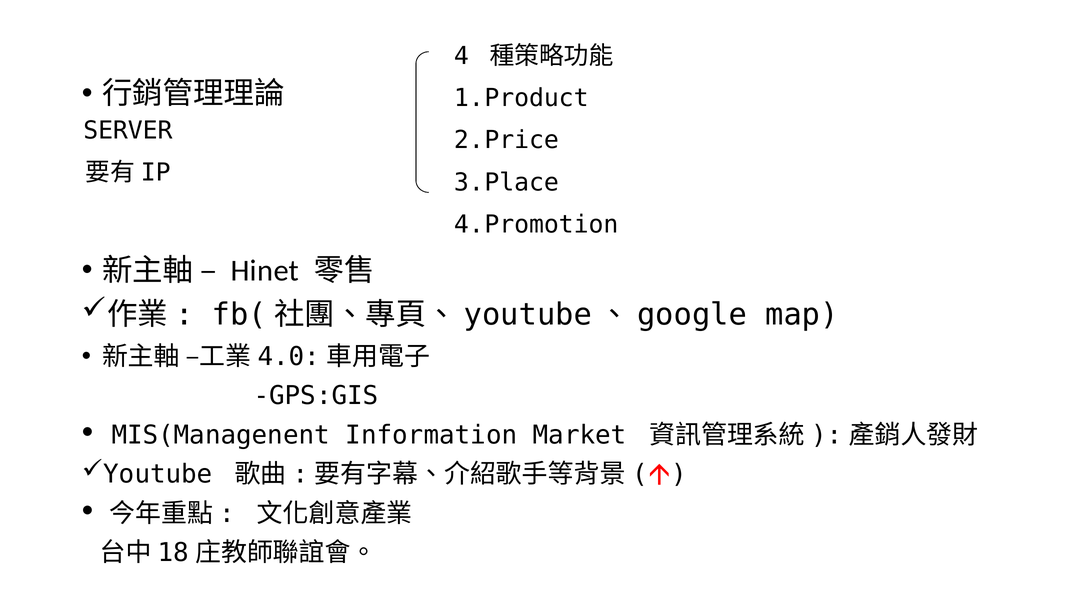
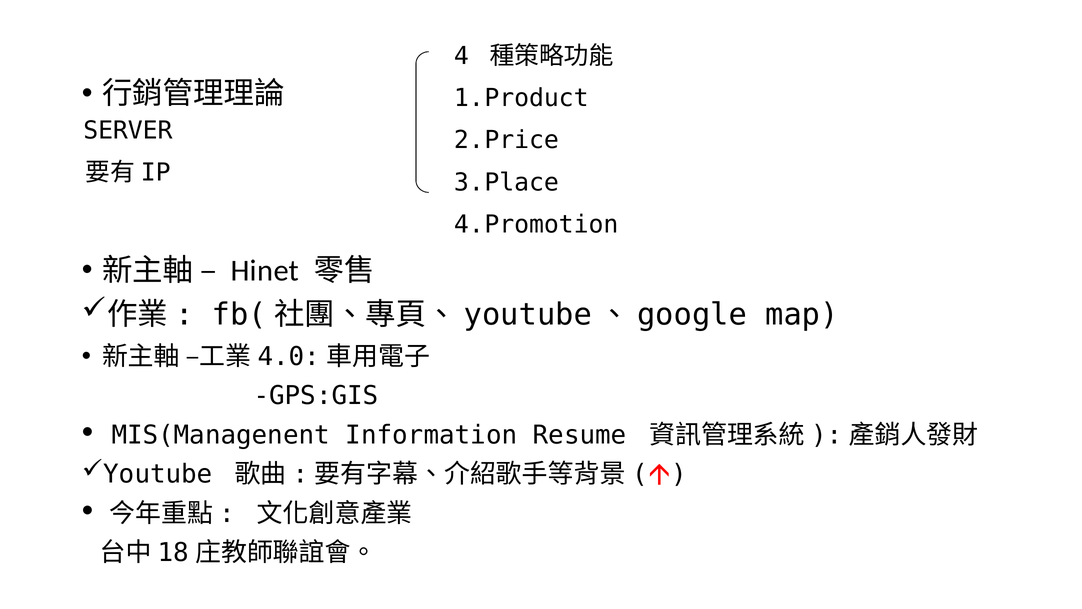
Market: Market -> Resume (580, 435)
